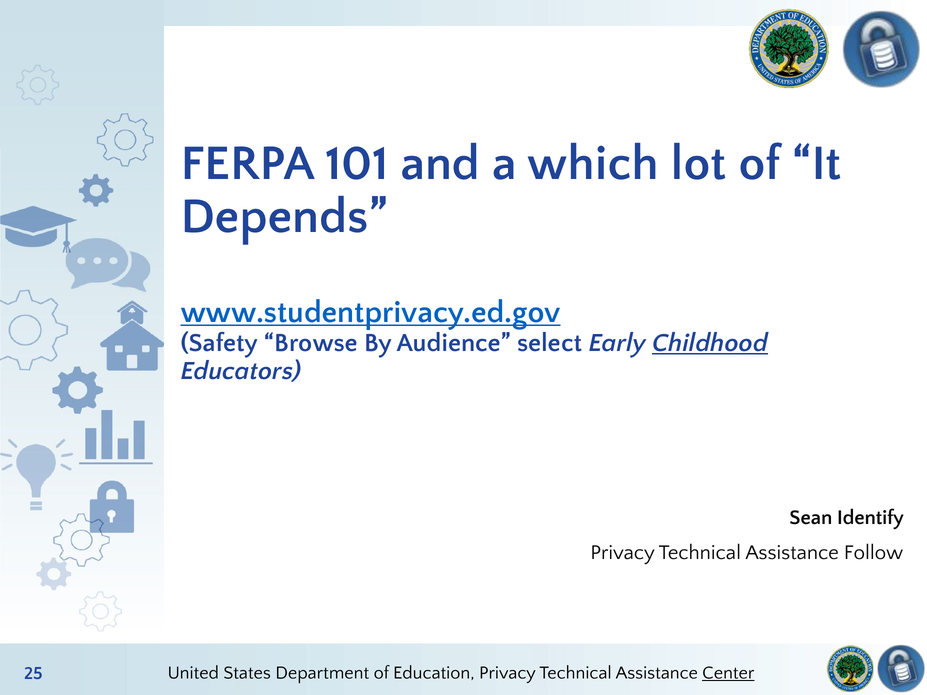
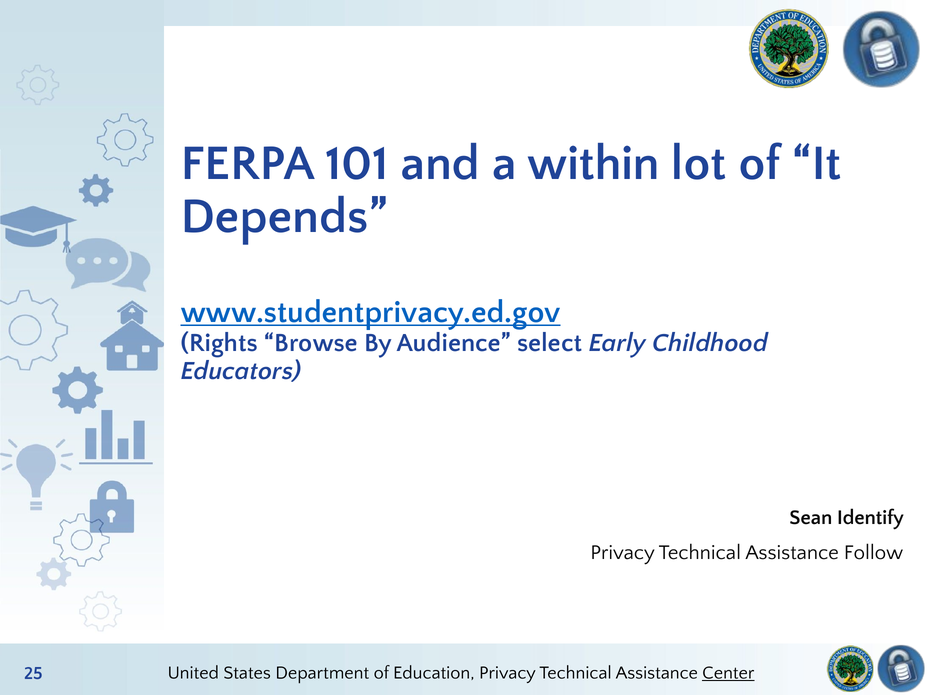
which: which -> within (593, 163)
Safety: Safety -> Rights (219, 343)
Childhood underline: present -> none (710, 343)
